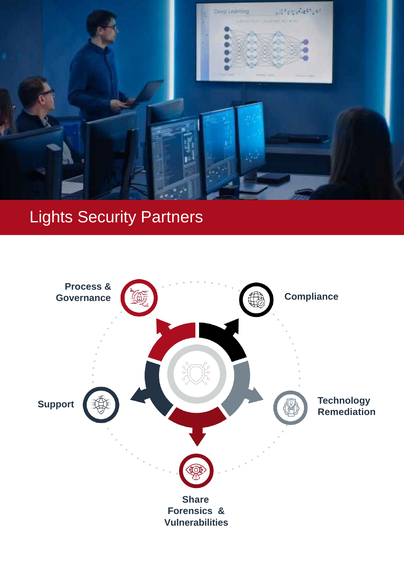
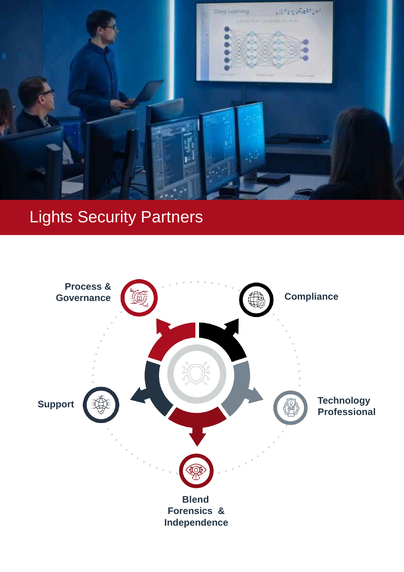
Remediation: Remediation -> Professional (347, 412)
Share: Share -> Blend (196, 499)
Vulnerabilities: Vulnerabilities -> Independence (196, 522)
